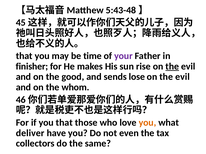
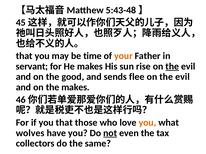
your colour: purple -> orange (123, 56)
finisher: finisher -> servant (32, 67)
lose: lose -> flee (137, 77)
the whom: whom -> makes (75, 88)
deliver: deliver -> wolves (30, 133)
not underline: none -> present (110, 133)
